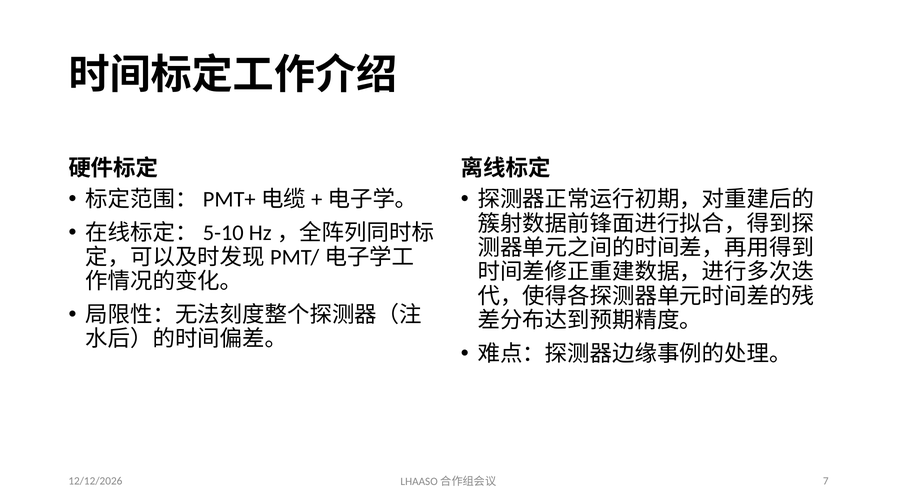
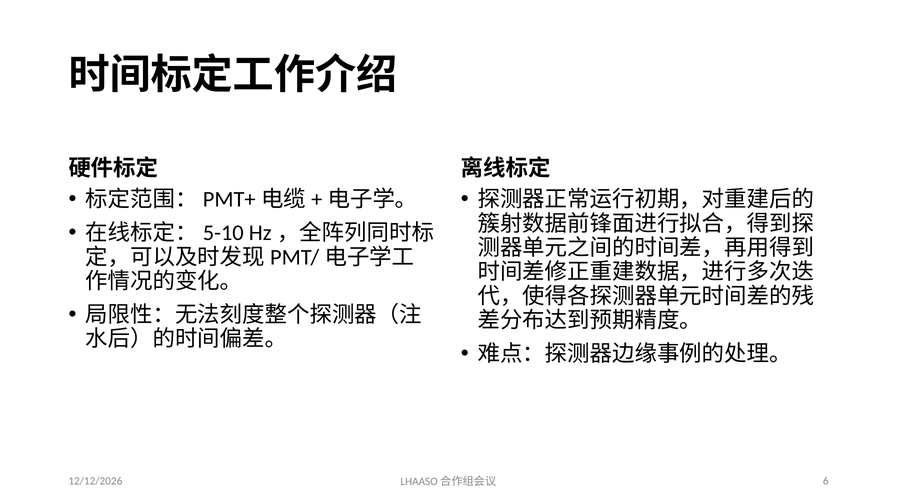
7: 7 -> 6 (826, 482)
